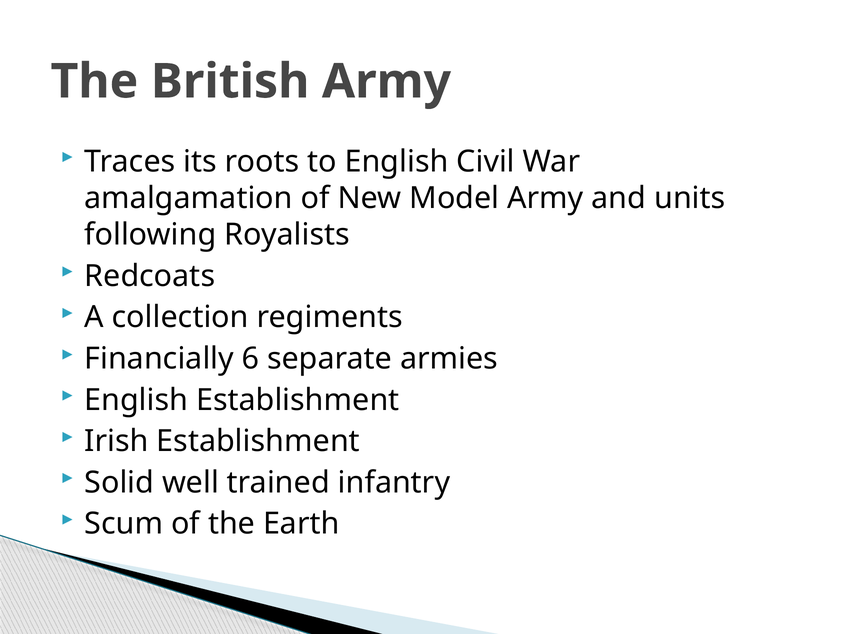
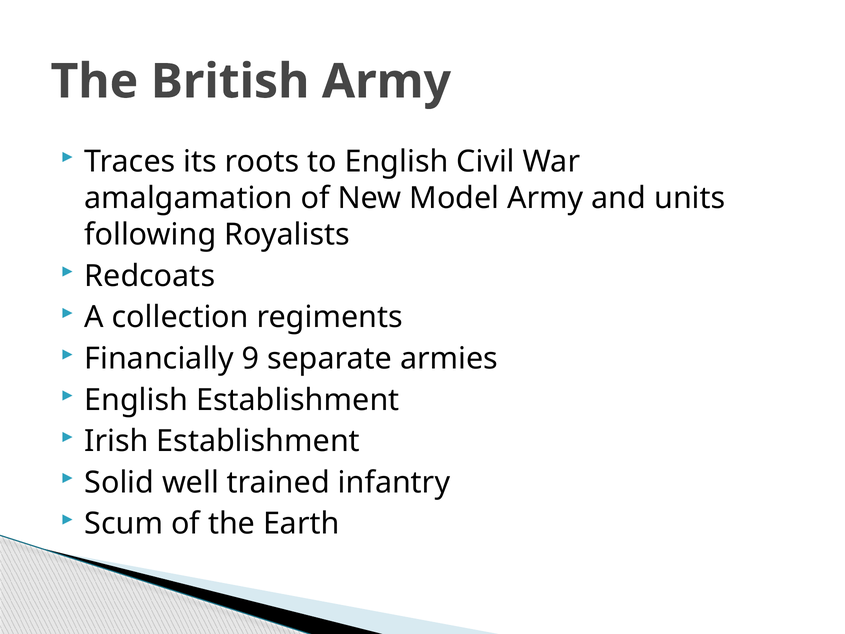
6: 6 -> 9 (250, 359)
